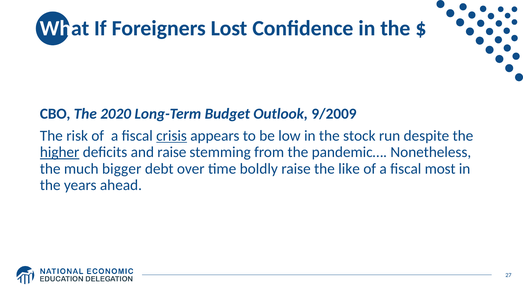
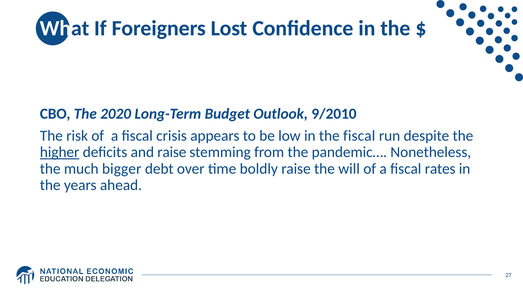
9/2009: 9/2009 -> 9/2010 (334, 114)
crisis underline: present -> none (172, 136)
the stock: stock -> fiscal (359, 136)
like: like -> will (349, 169)
most: most -> rates (440, 169)
